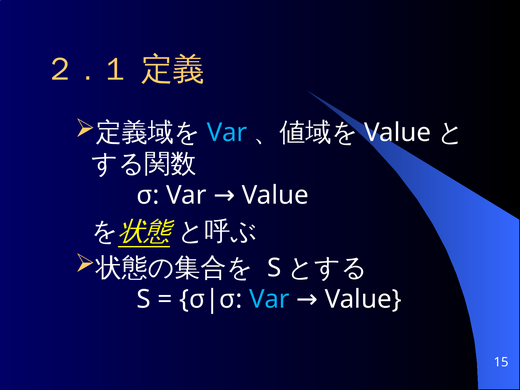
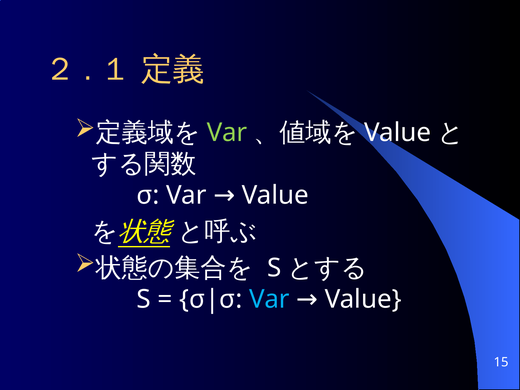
Var colour: light blue -> light green (227, 133)
